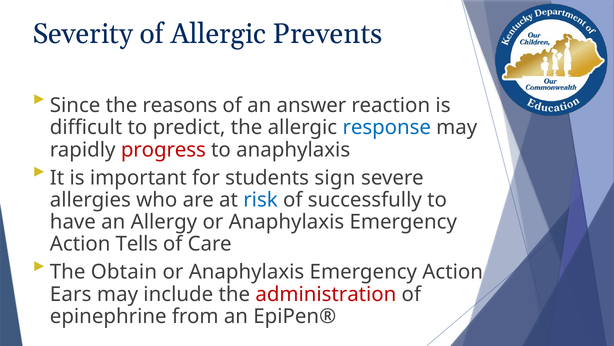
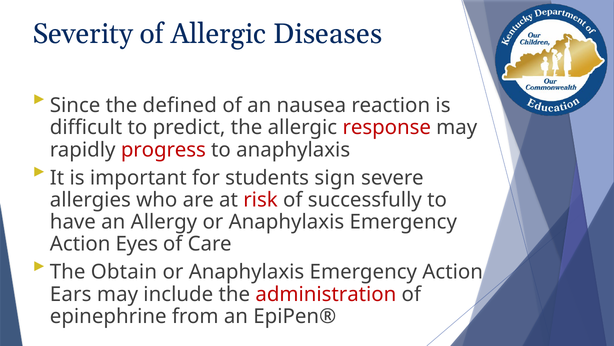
Prevents: Prevents -> Diseases (328, 34)
reasons: reasons -> defined (180, 105)
answer: answer -> nausea (311, 105)
response colour: blue -> red (387, 127)
risk colour: blue -> red (261, 200)
Tells: Tells -> Eyes (137, 244)
